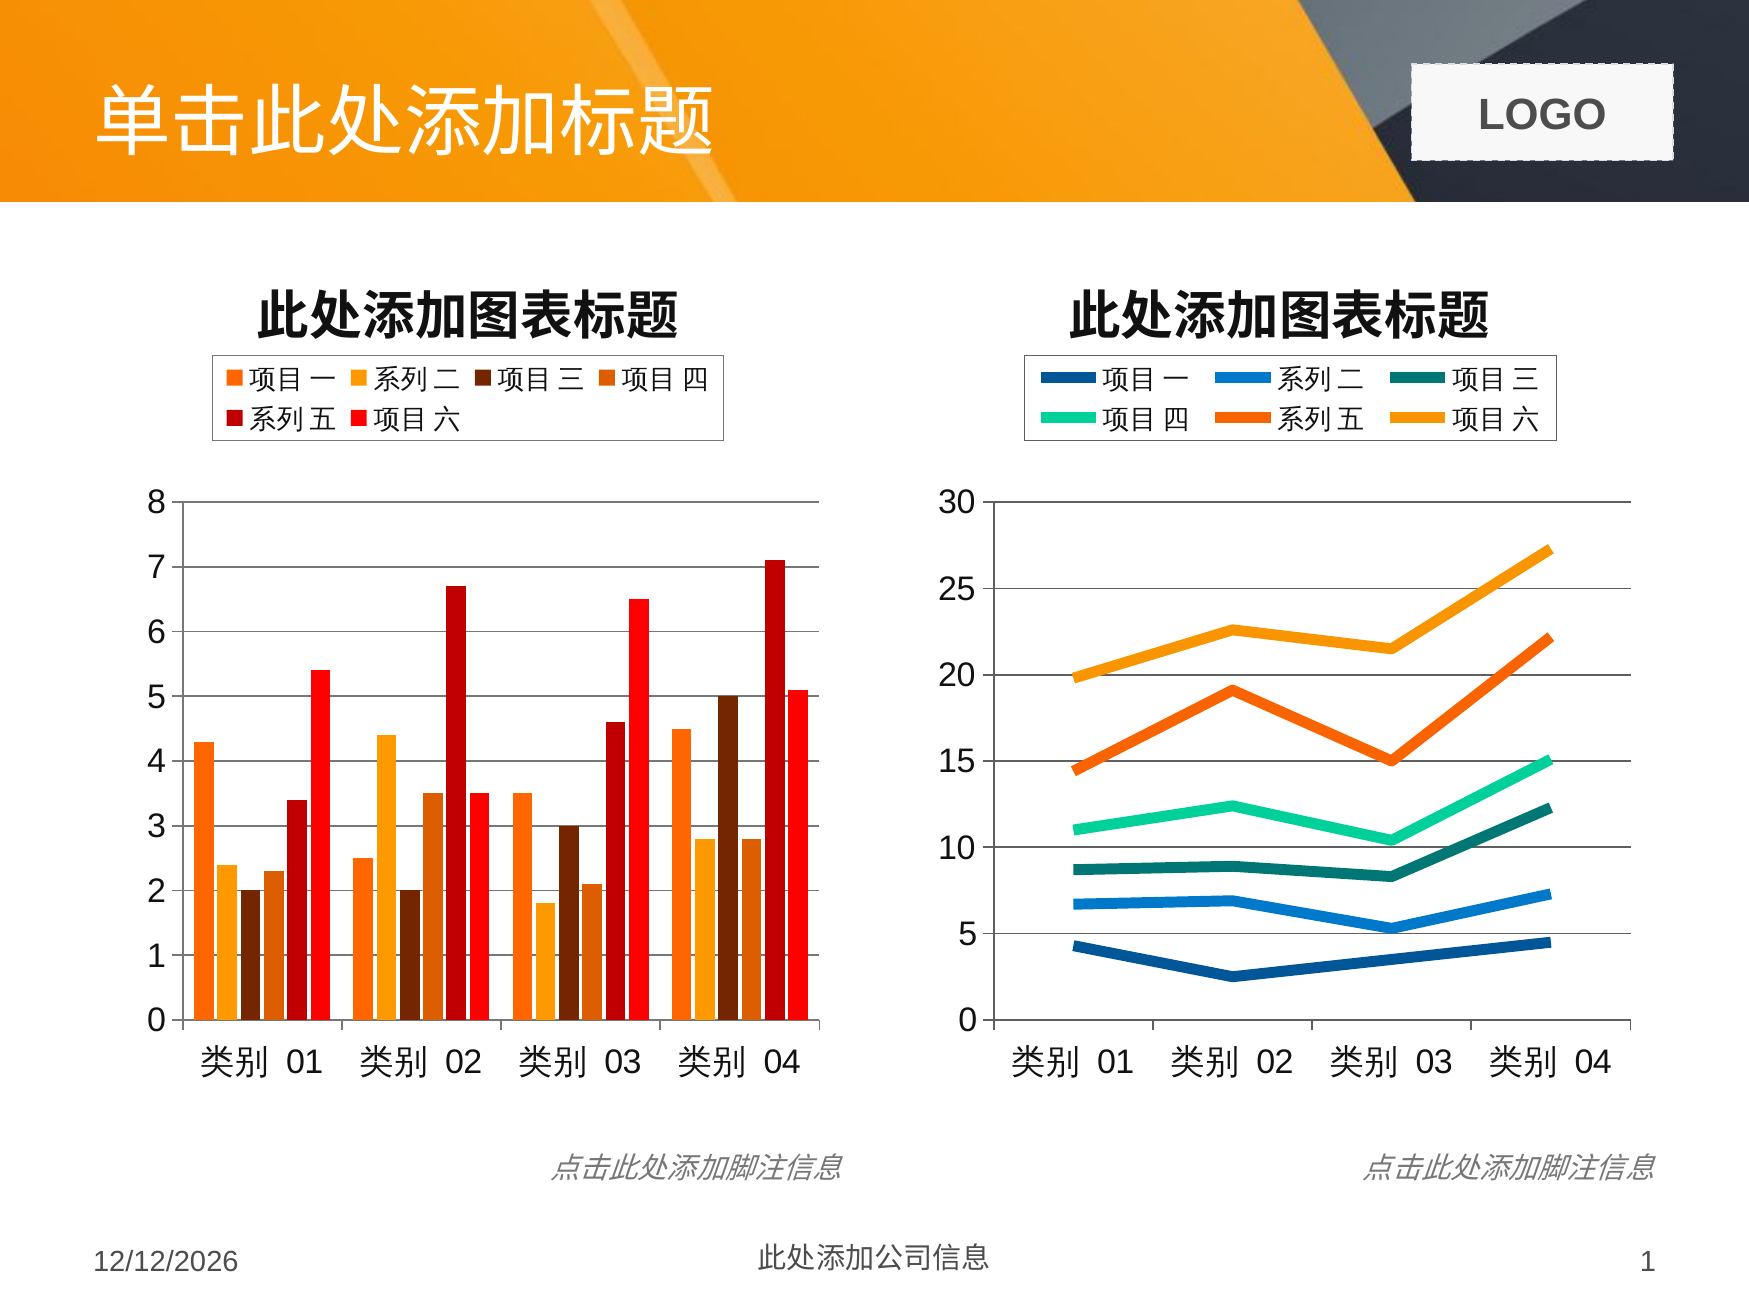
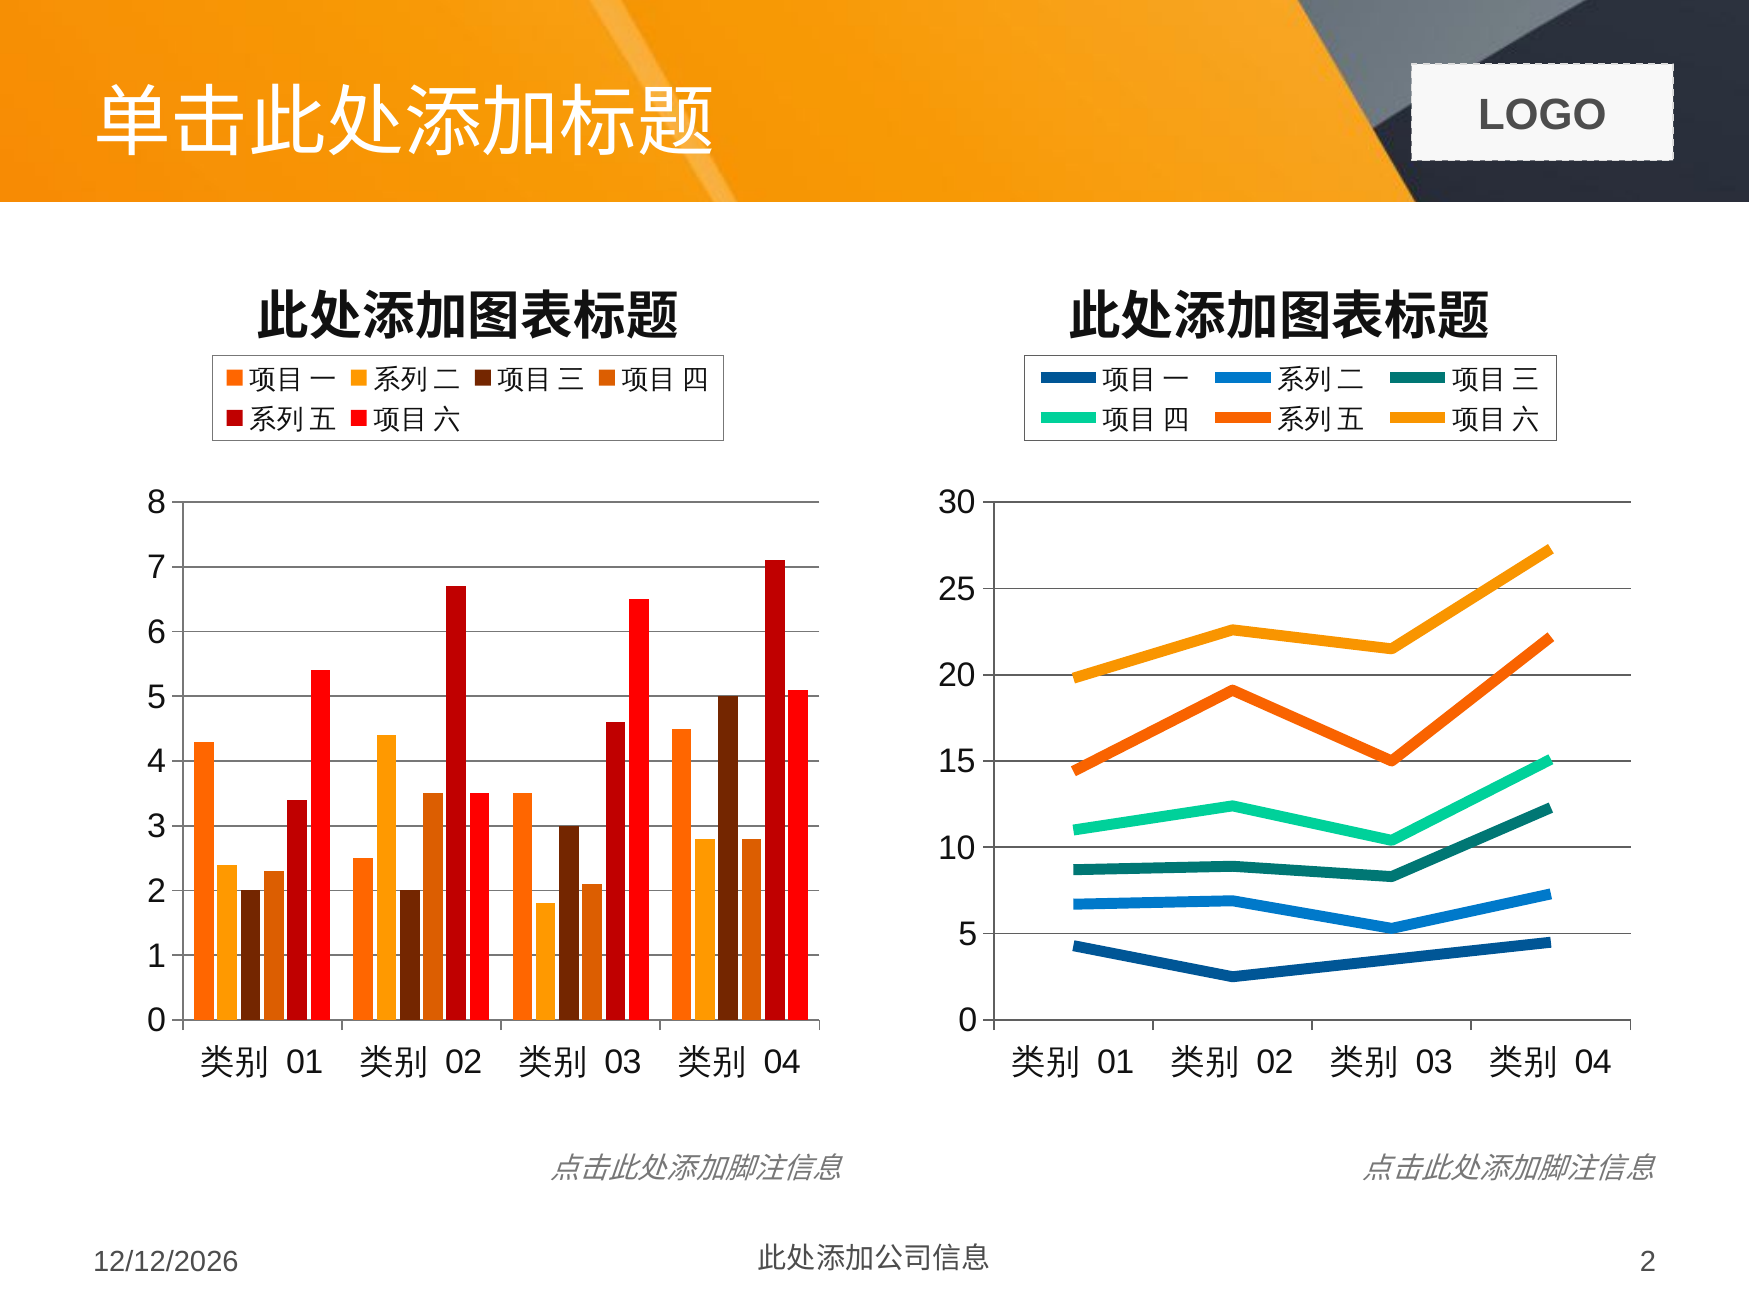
1: 1 -> 2 (1648, 1262)
